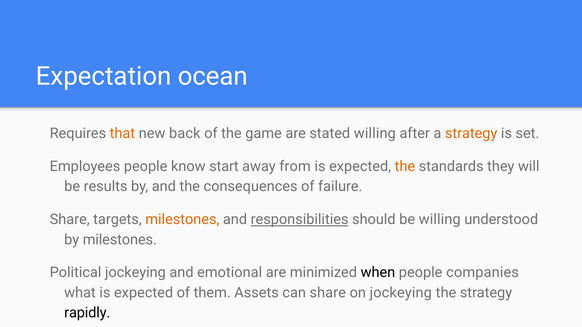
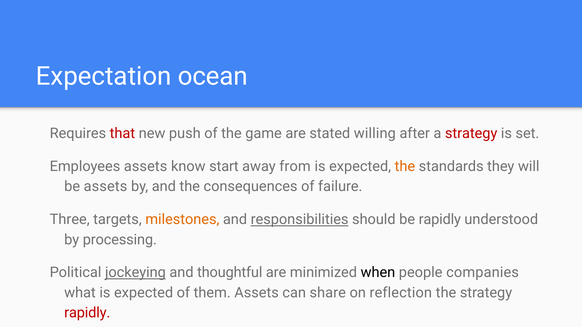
that colour: orange -> red (122, 134)
back: back -> push (185, 134)
strategy colour: orange -> red (471, 134)
Employees people: people -> assets (146, 167)
be results: results -> assets (105, 187)
Share: Share -> Three (70, 220)
be willing: willing -> rapidly (440, 220)
by milestones: milestones -> processing (120, 240)
jockeying underline: none -> present (135, 273)
emotional: emotional -> thoughtful (230, 273)
on jockeying: jockeying -> reflection (401, 293)
rapidly colour: black -> red (87, 313)
